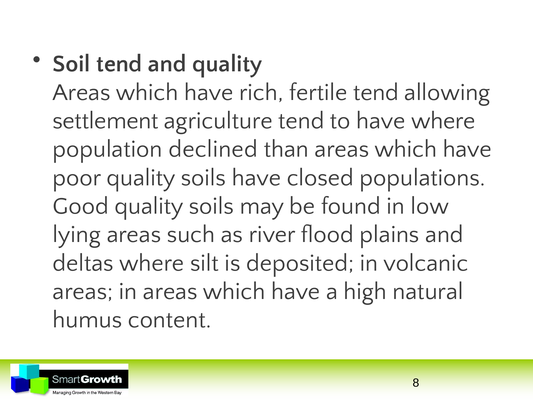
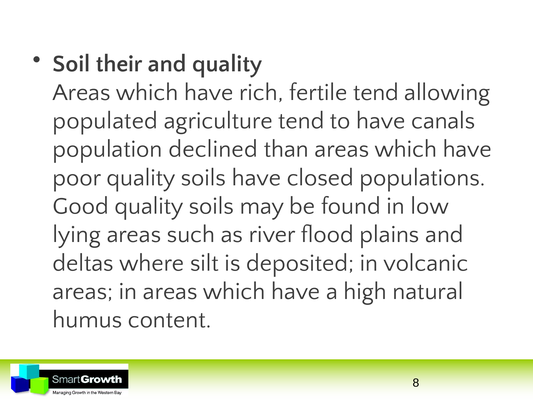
Soil tend: tend -> their (119, 64)
settlement: settlement -> populated (105, 121)
have where: where -> canals (443, 121)
